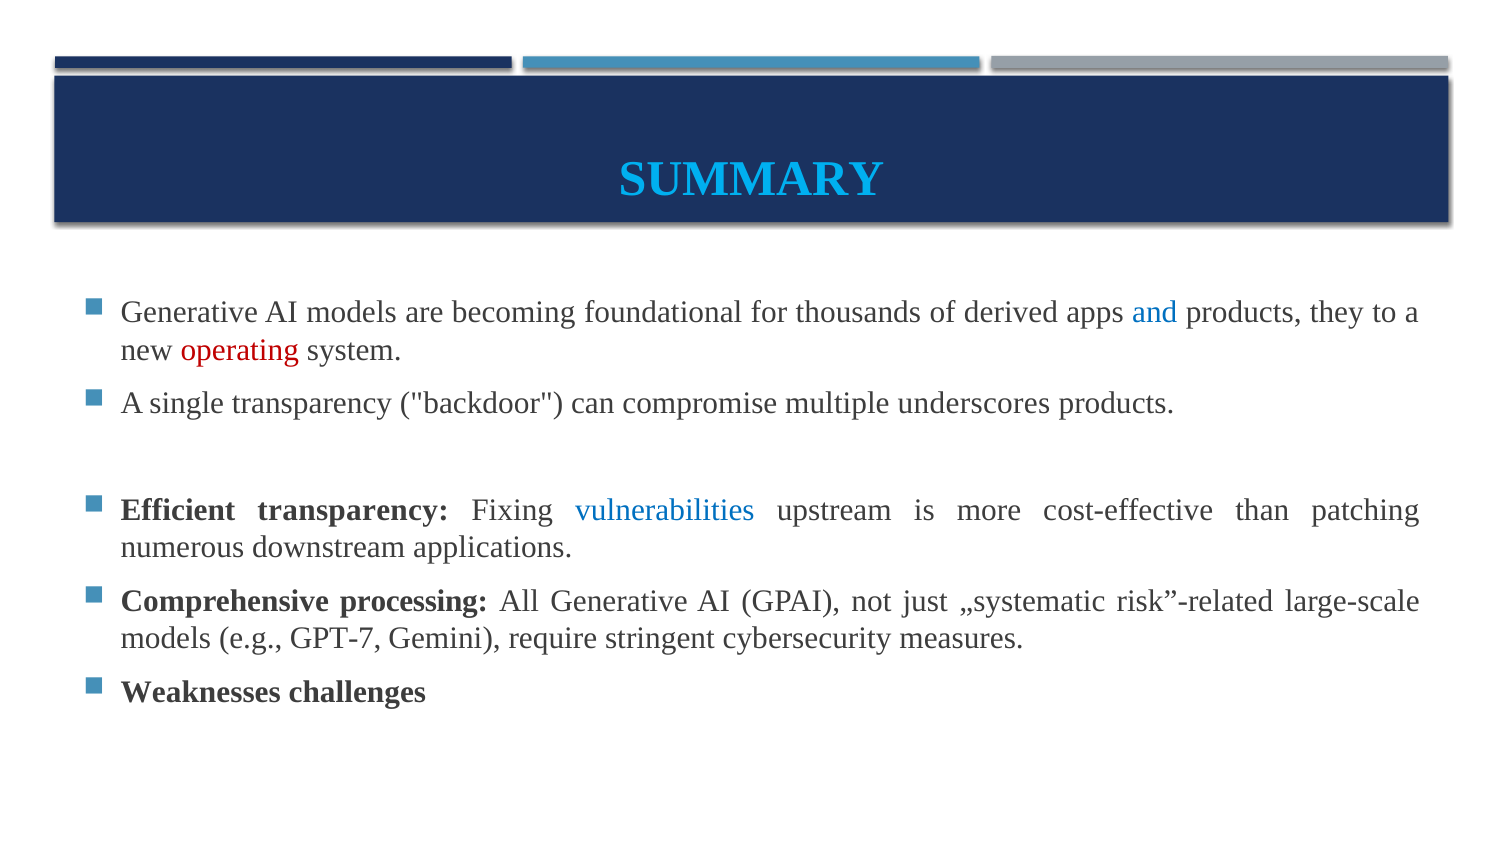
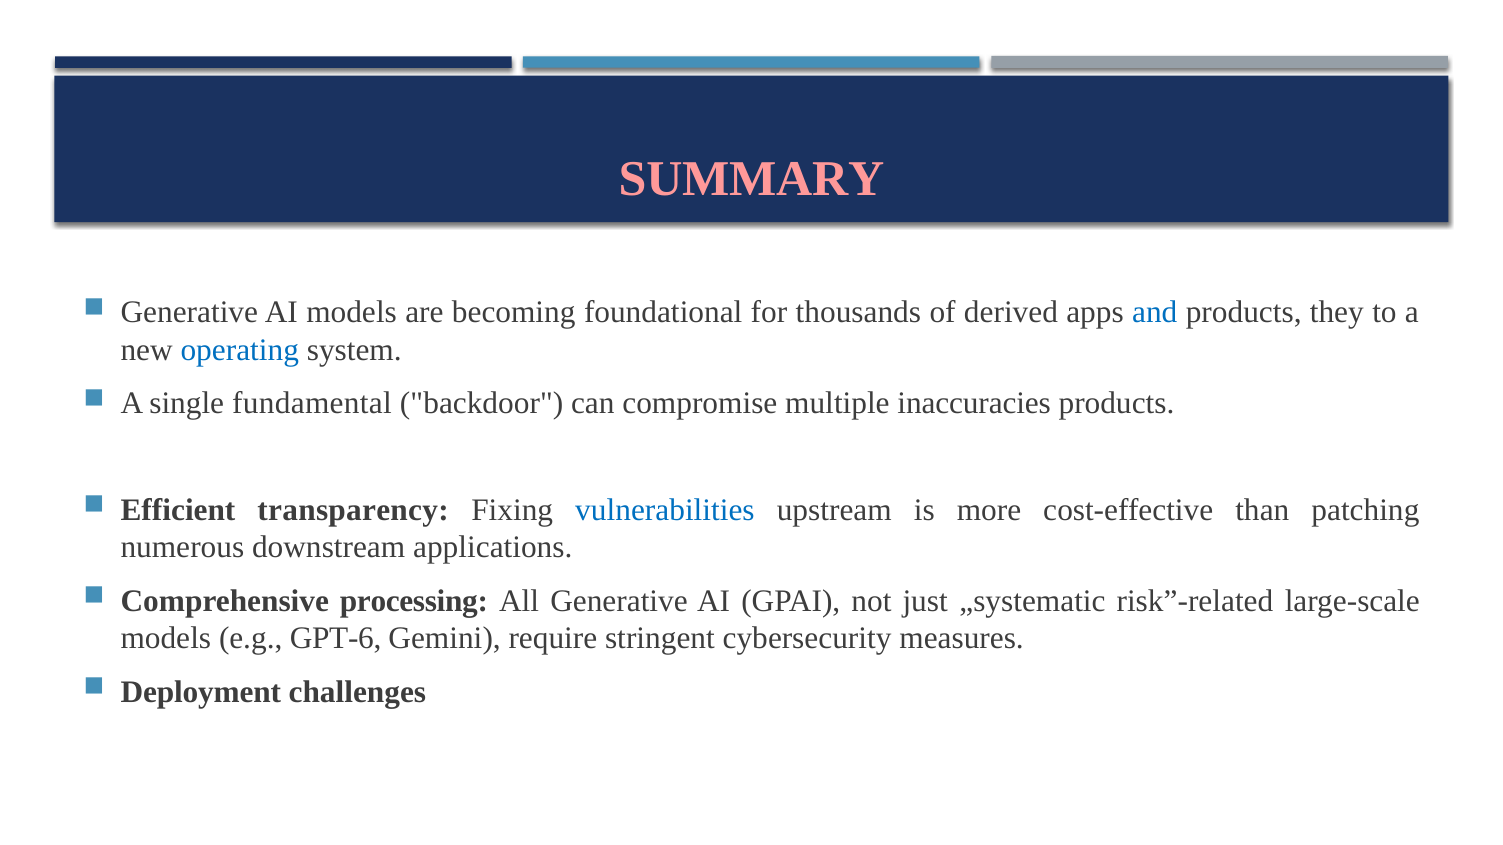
SUMMARY colour: light blue -> pink (751, 179)
operating colour: red -> blue (240, 350)
single transparency: transparency -> fundamental (312, 404)
underscores: underscores -> inaccuracies (974, 404)
GPT-7: GPT-7 -> GPT-6 (336, 639)
Weaknesses: Weaknesses -> Deployment (201, 692)
